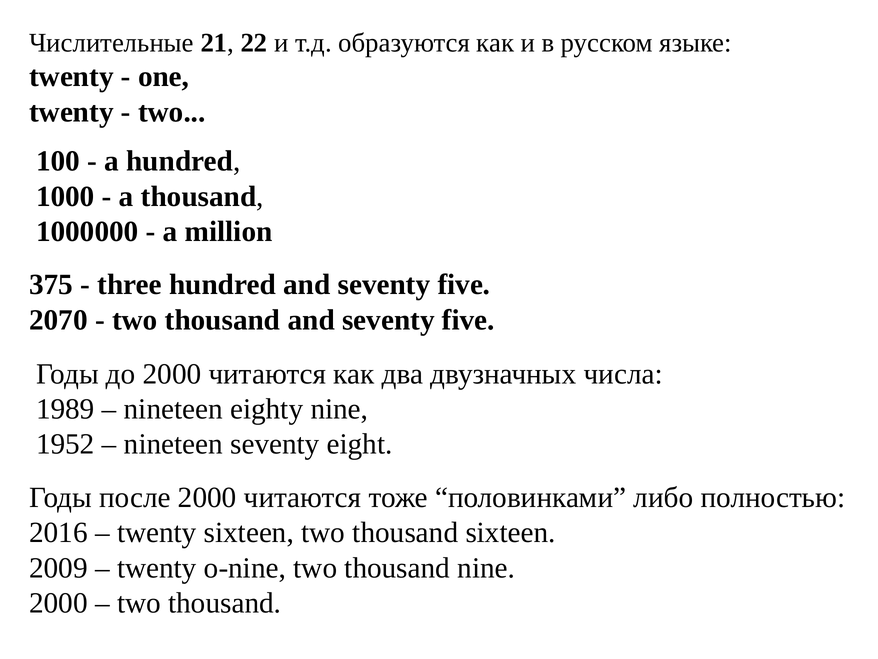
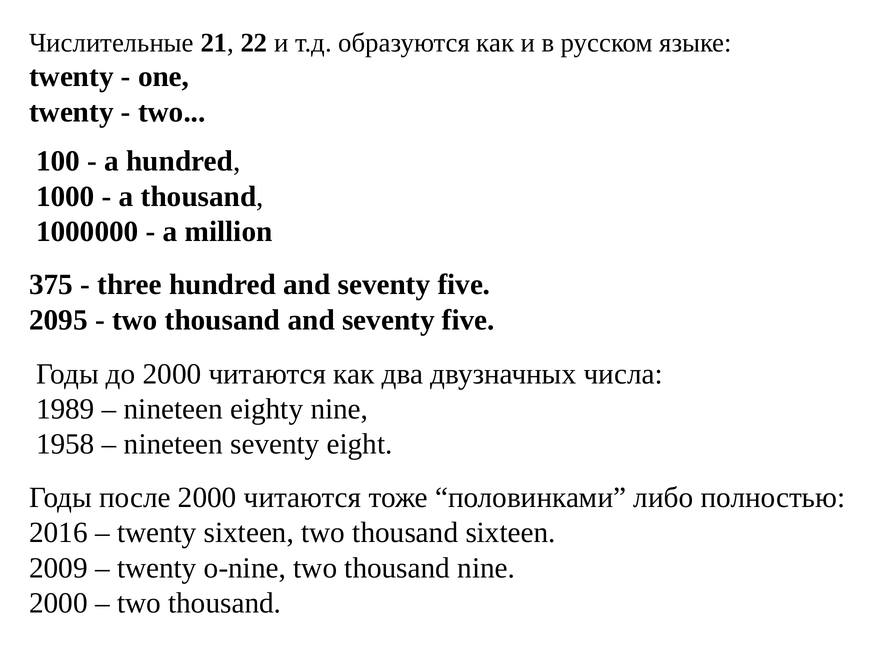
2070: 2070 -> 2095 (58, 320)
1952: 1952 -> 1958 (65, 444)
